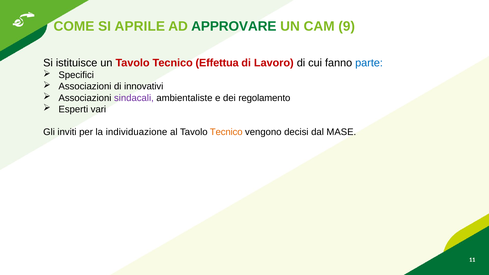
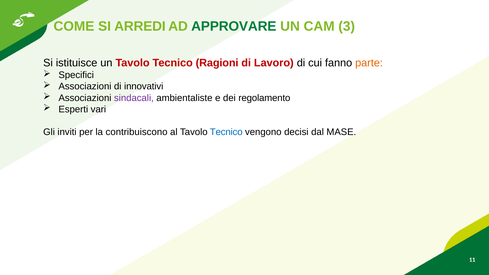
APRILE: APRILE -> ARREDI (140, 26)
9: 9 -> 3 (347, 26)
Effettua: Effettua -> Ragioni (217, 63)
parte colour: blue -> orange (369, 63)
individuazione: individuazione -> contribuiscono (137, 132)
Tecnico colour: orange -> blue (226, 132)
